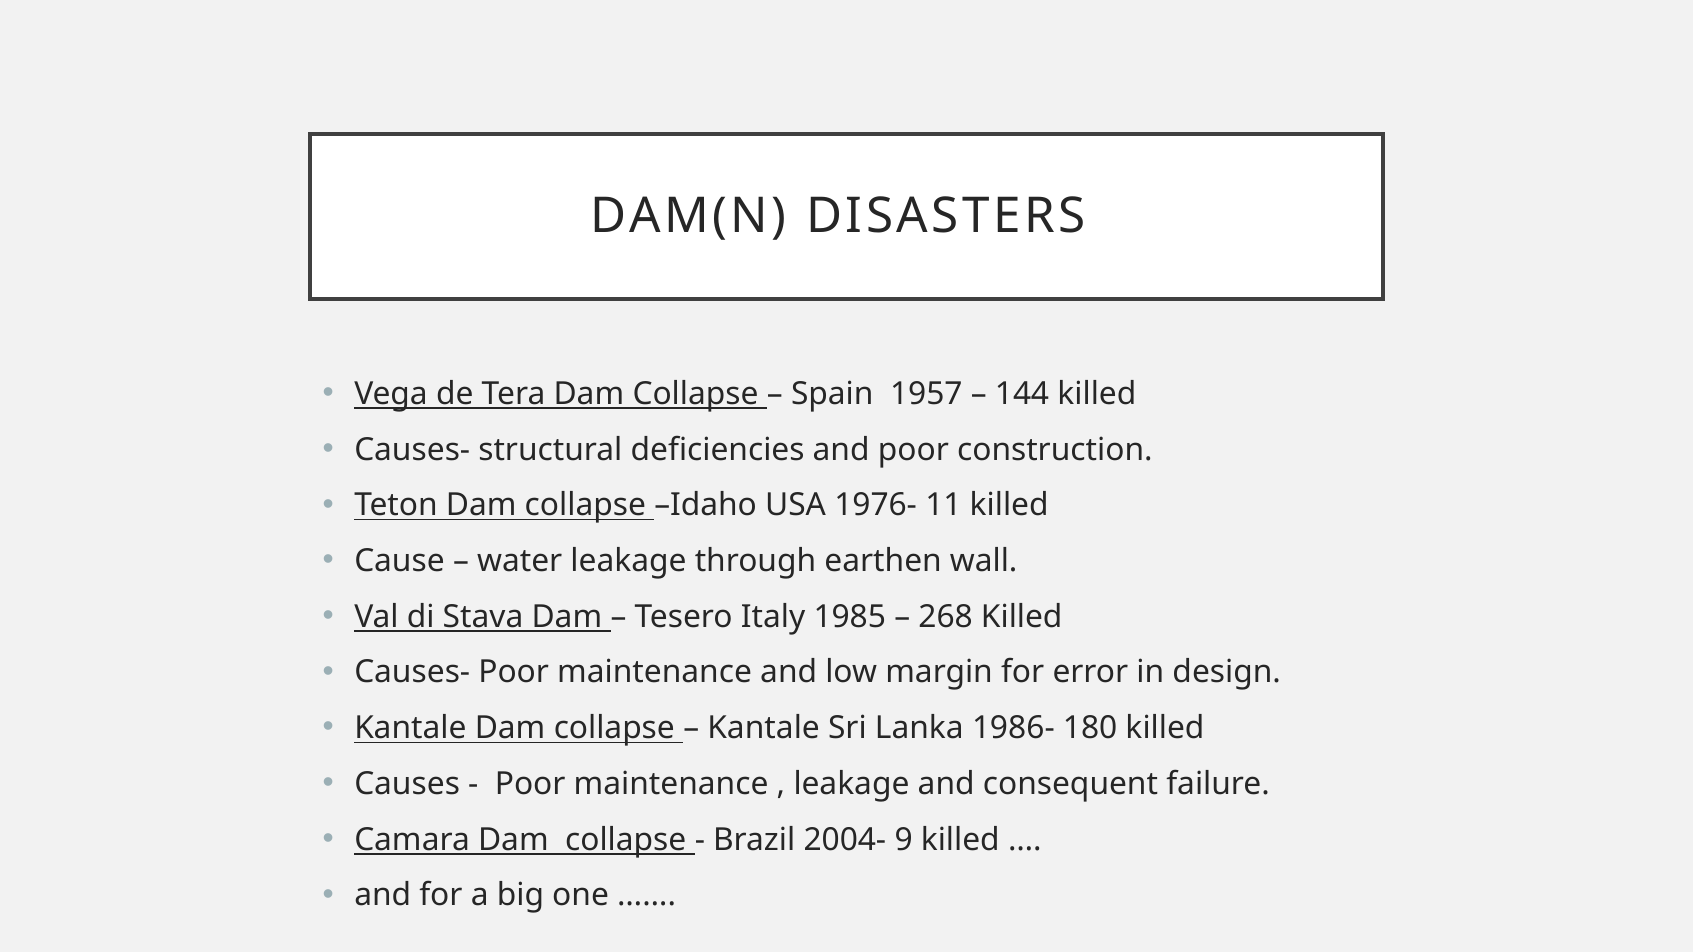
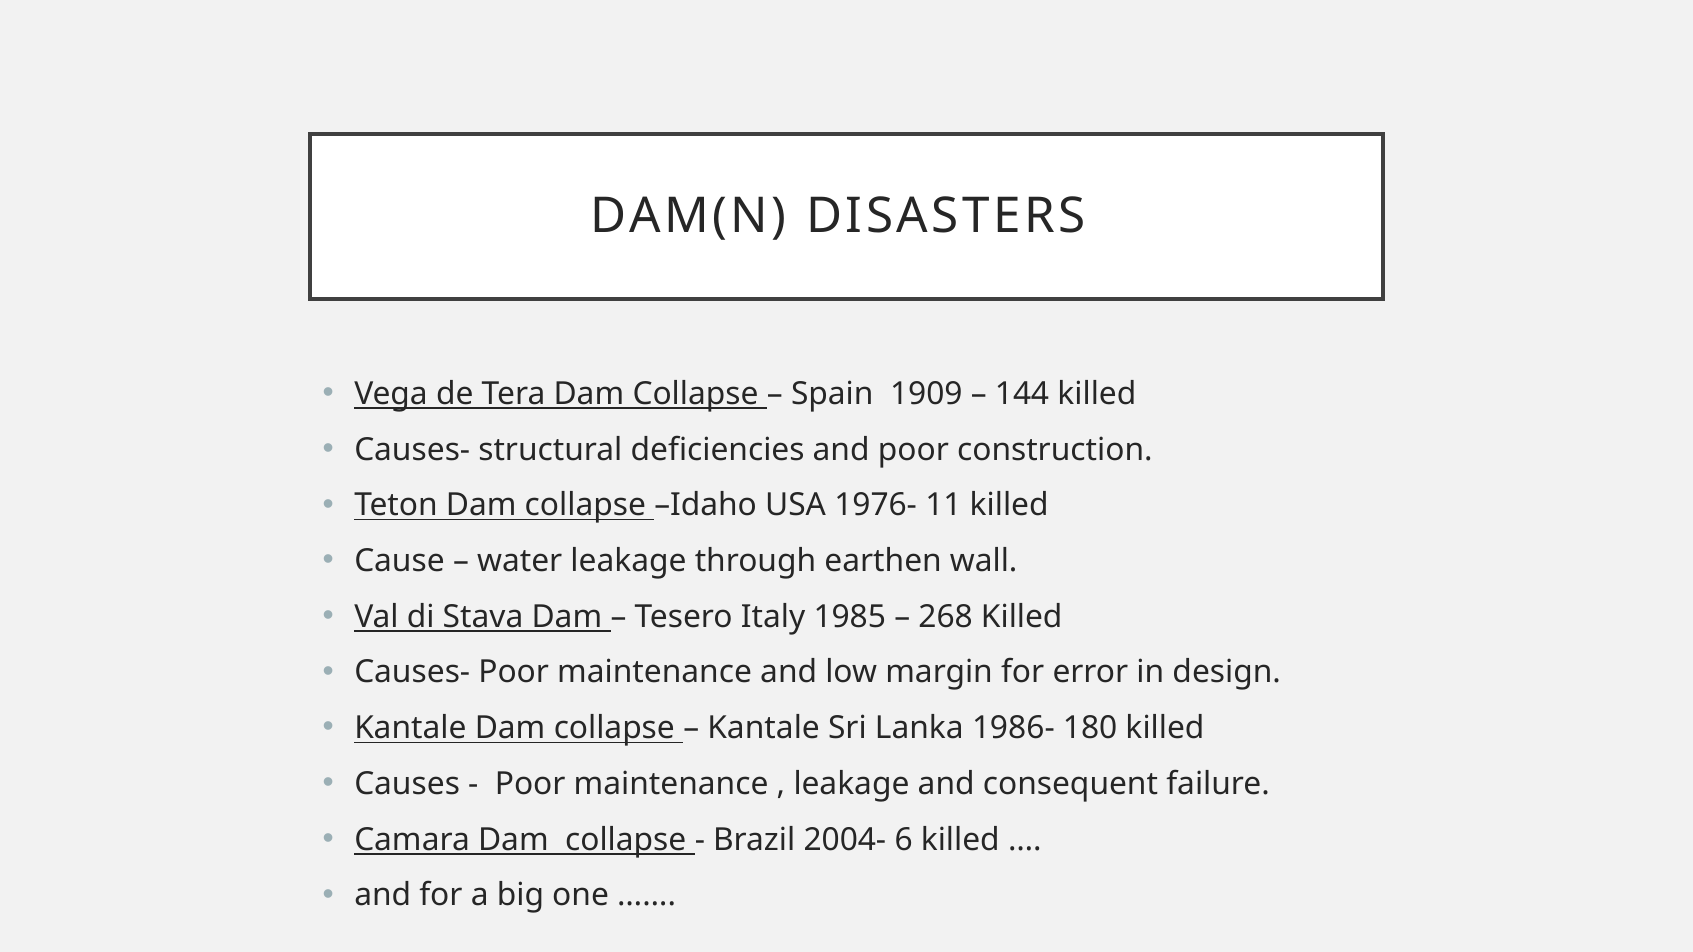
1957: 1957 -> 1909 (926, 394)
9: 9 -> 6 (904, 840)
